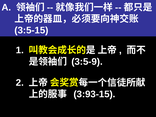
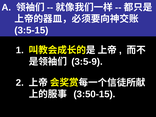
3:93-15: 3:93-15 -> 3:50-15 (94, 94)
